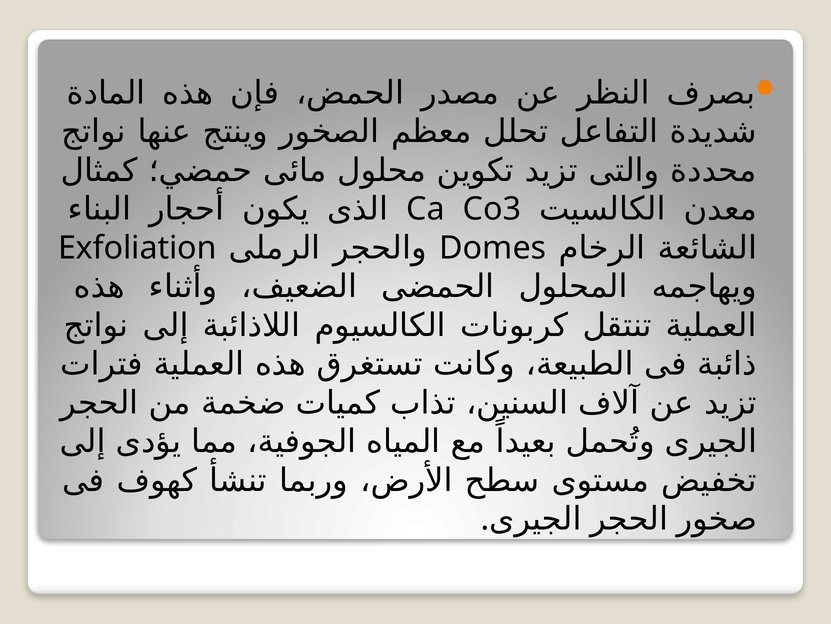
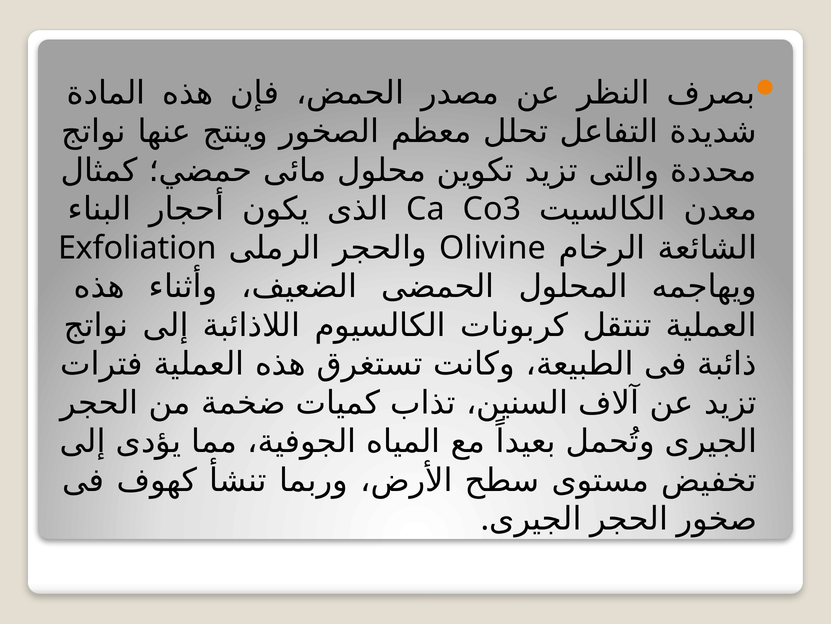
Domes: Domes -> Olivine (493, 248)
